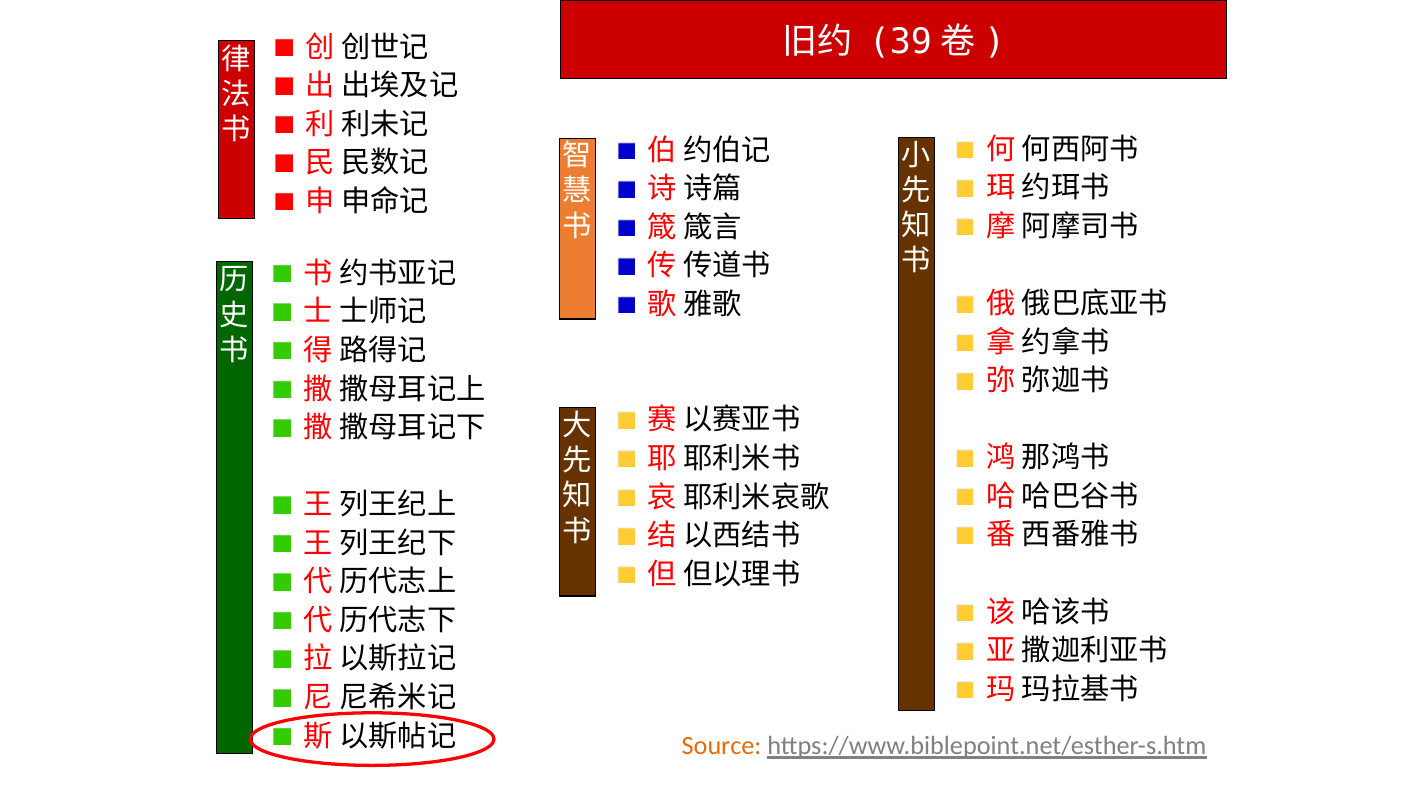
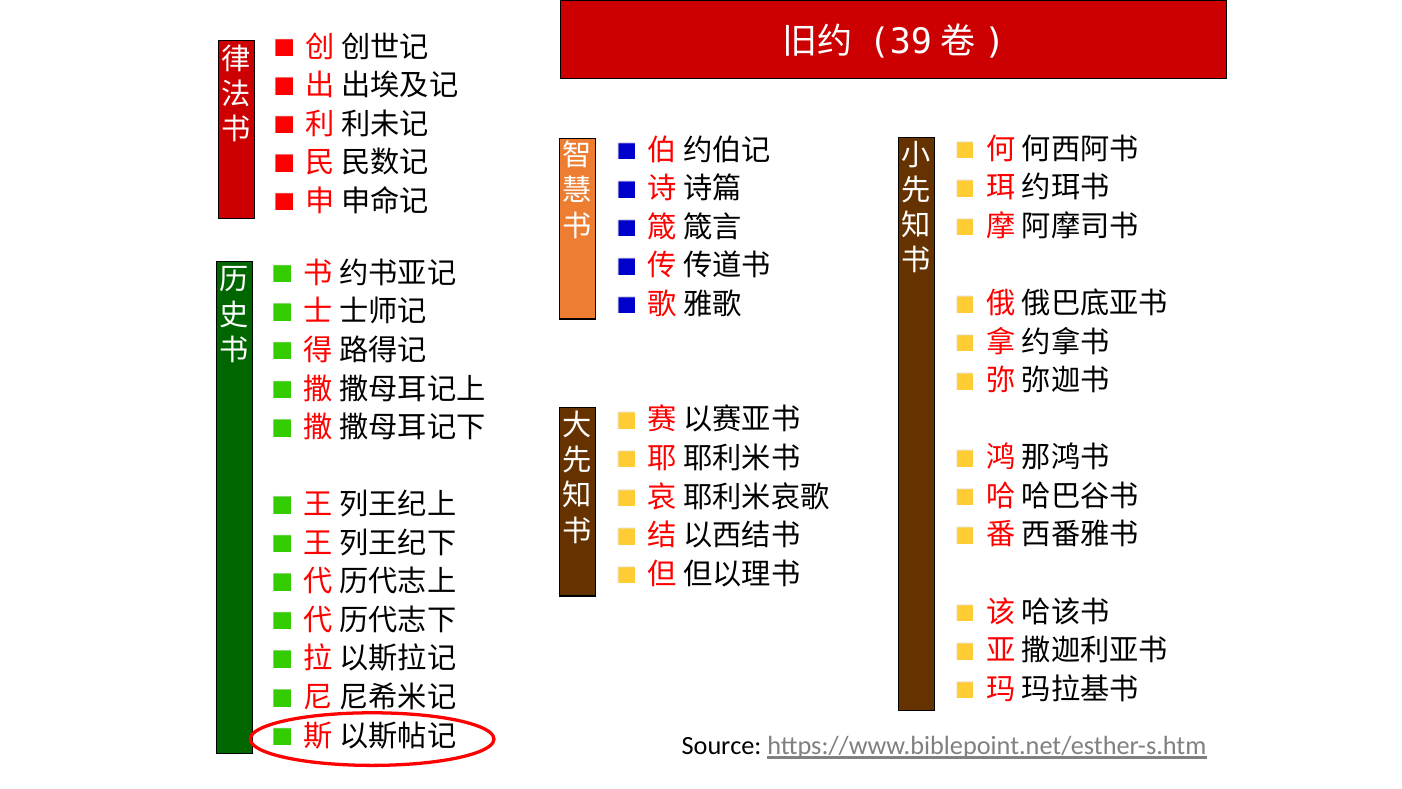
Source colour: orange -> black (722, 745)
